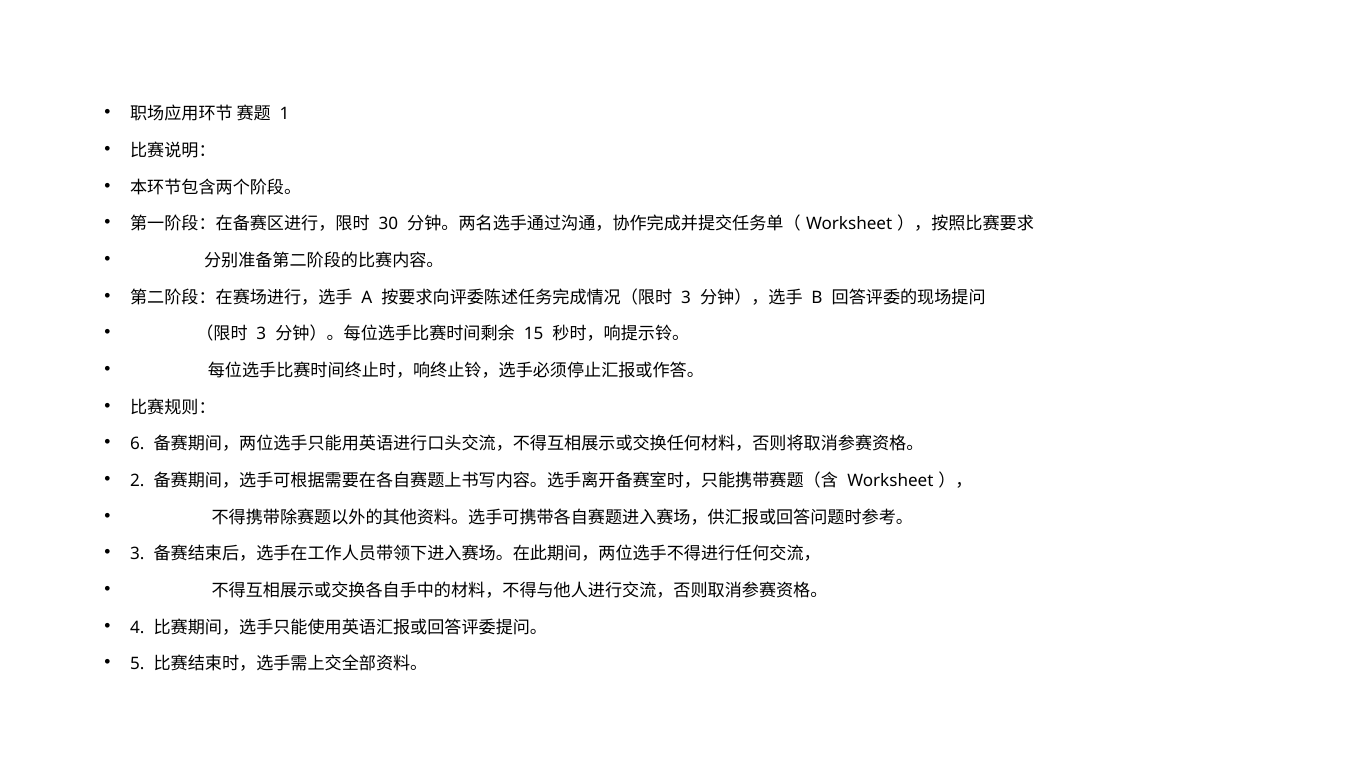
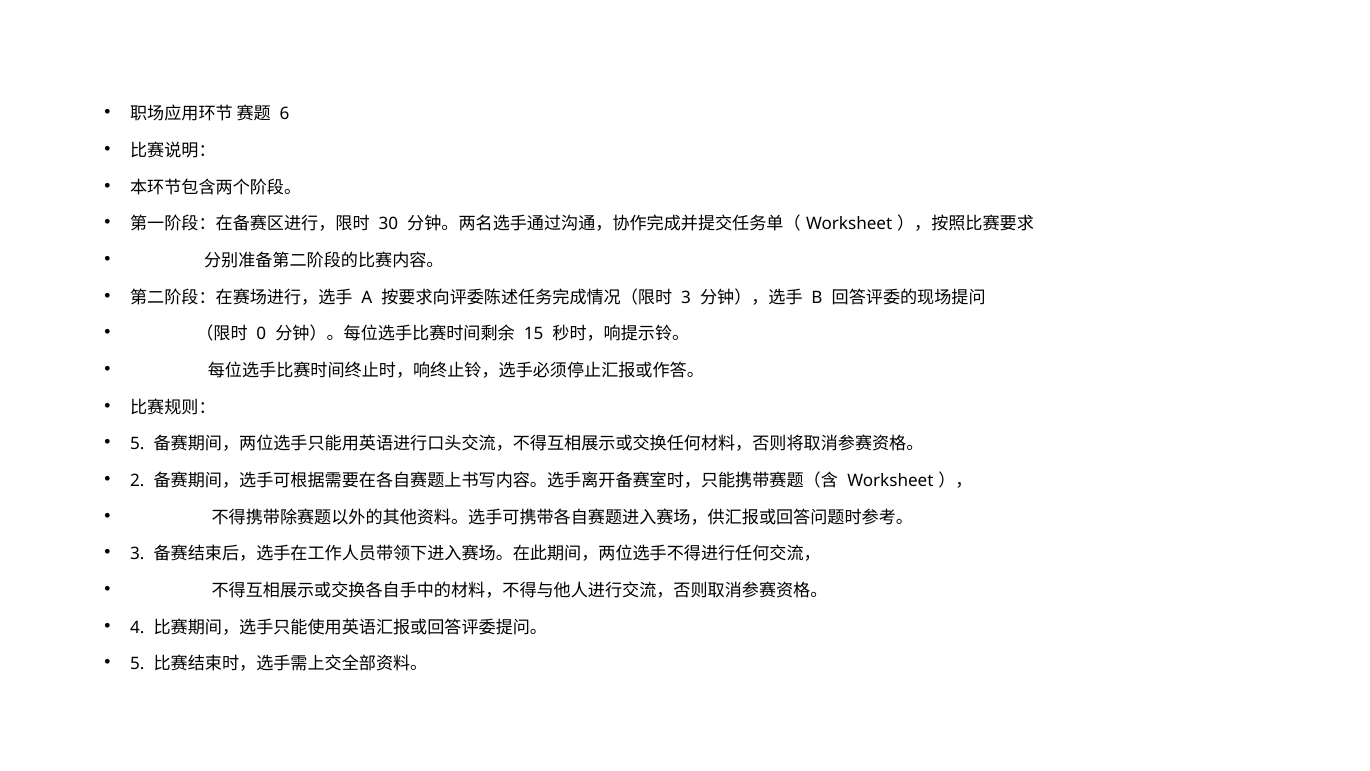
1: 1 -> 6 (285, 114)
3: 3 -> 0 (261, 334)
6: 6 -> 5 (137, 444)
